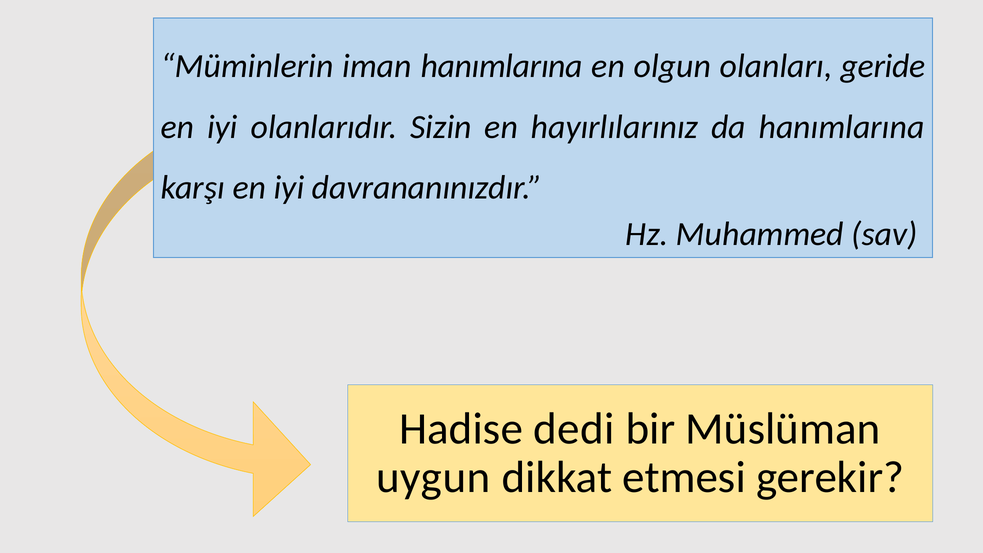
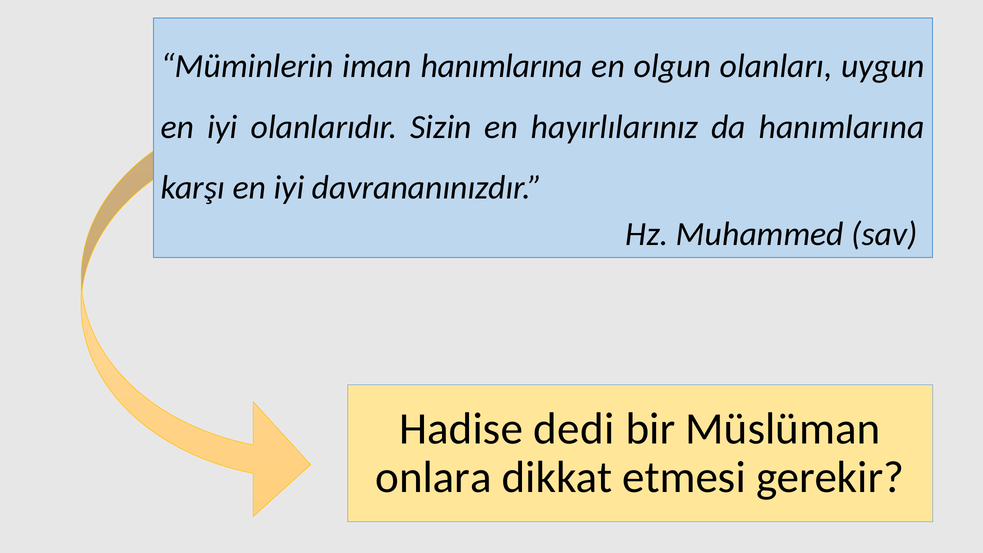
geride: geride -> uygun (883, 66)
uygun: uygun -> onlara (433, 477)
